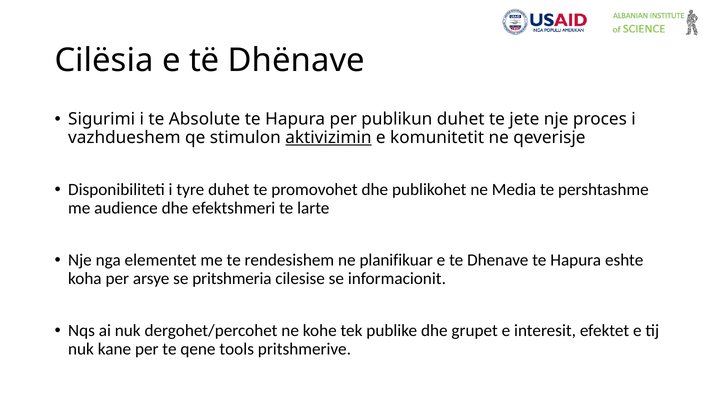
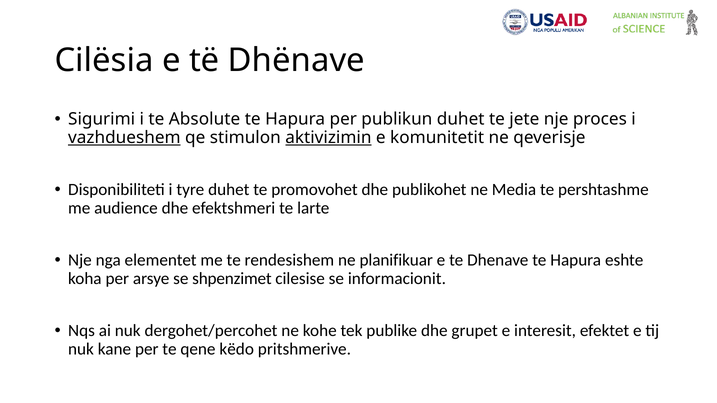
vazhdueshem underline: none -> present (124, 138)
pritshmeria: pritshmeria -> shpenzimet (232, 279)
tools: tools -> këdo (237, 349)
